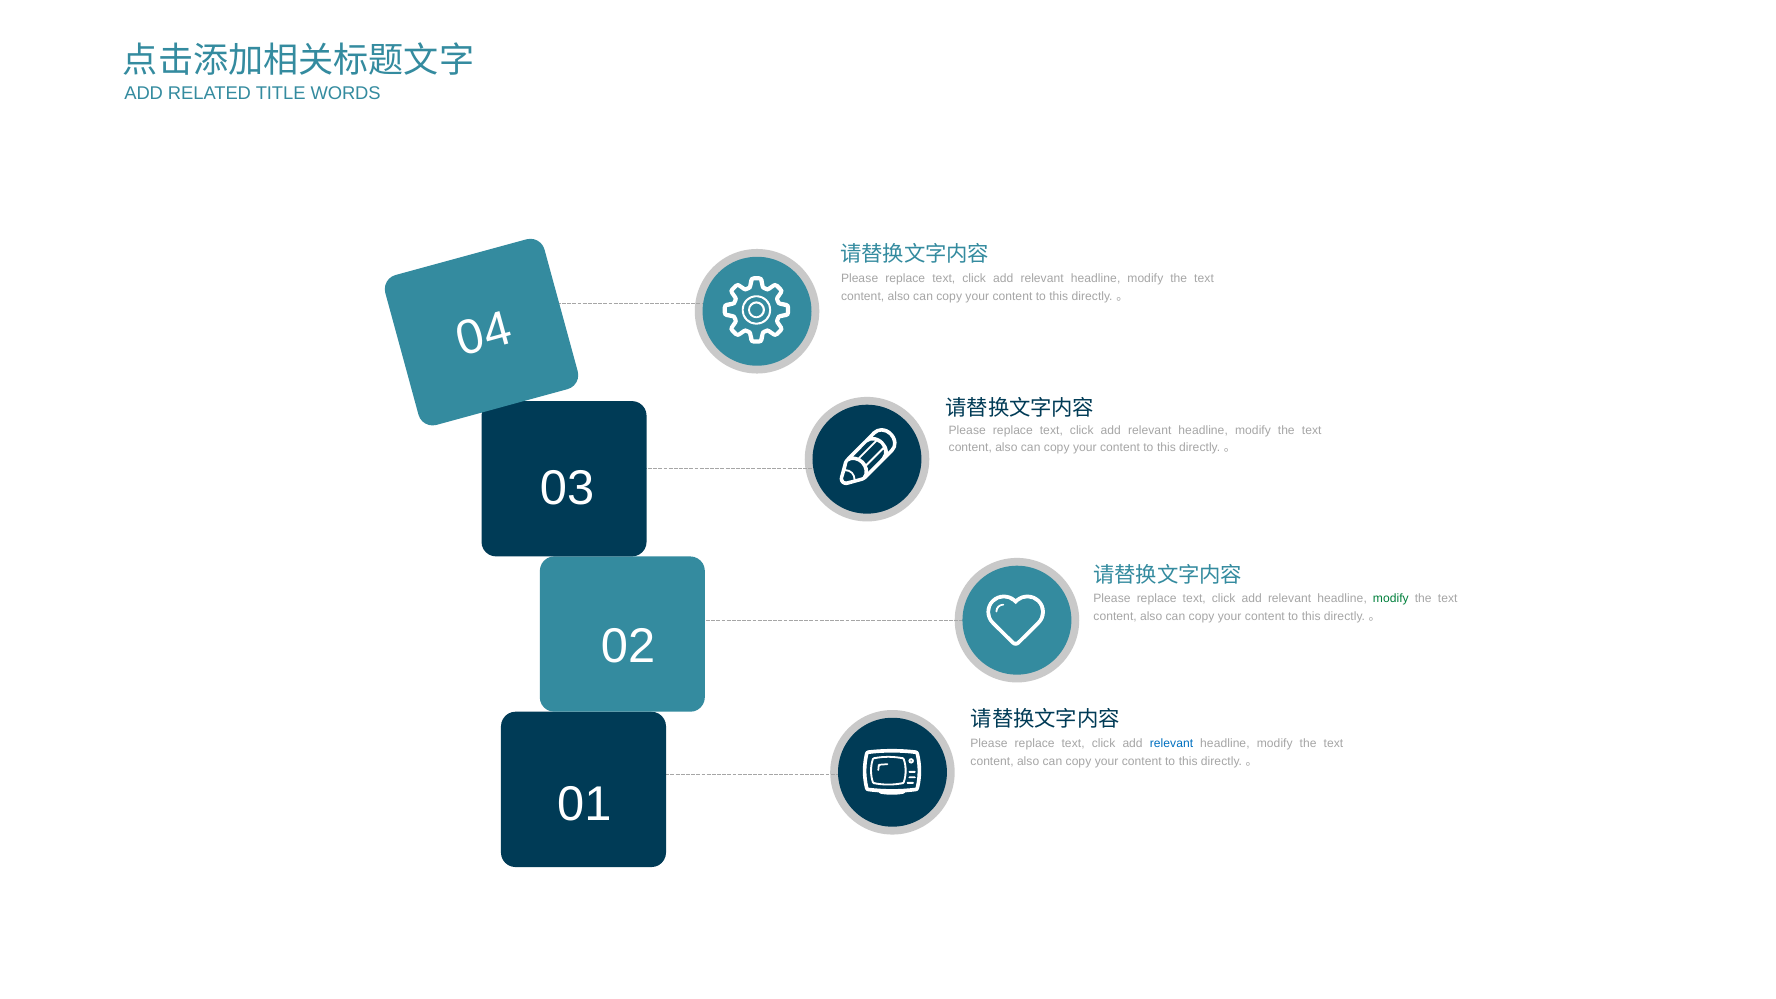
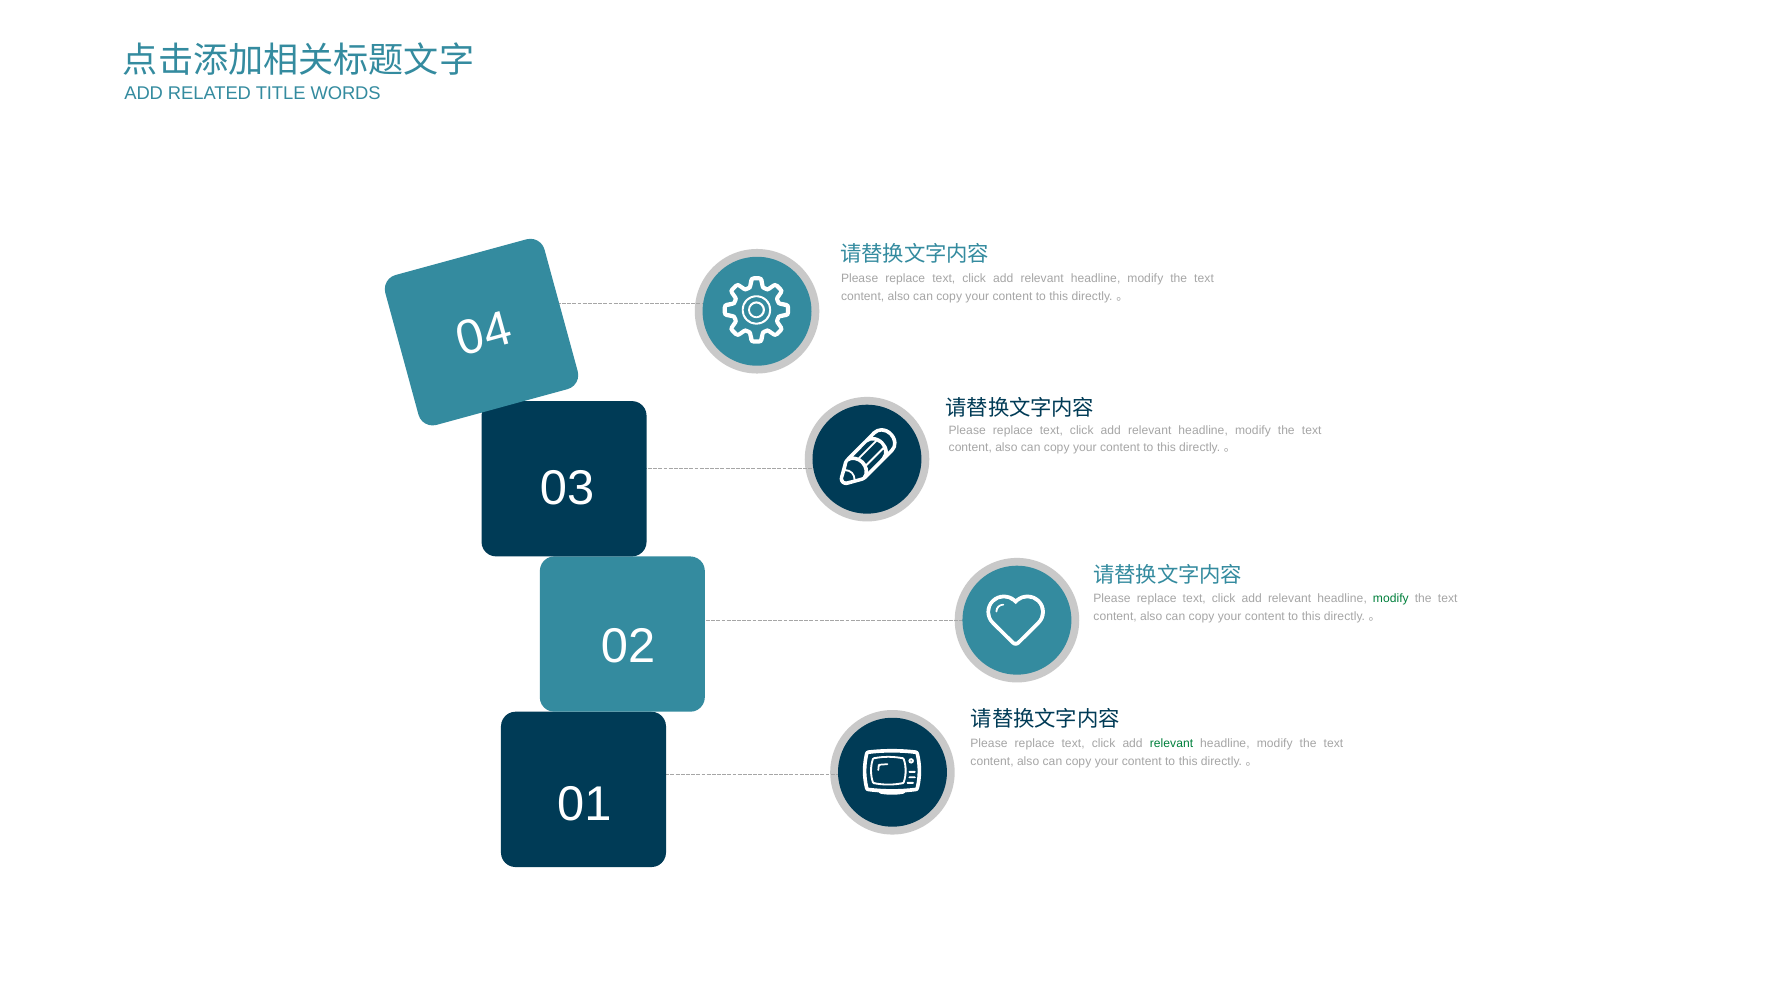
relevant colour: blue -> green (1172, 744)
